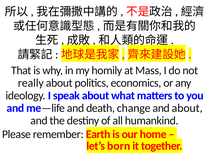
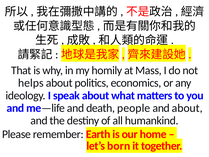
really: really -> helps (31, 83)
change: change -> people (134, 108)
